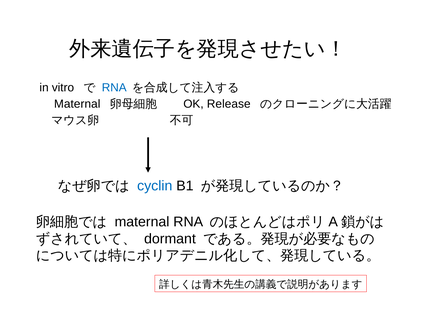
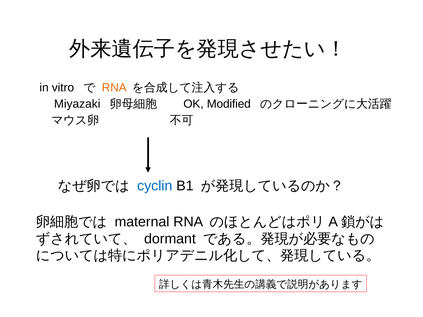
RNA colour: blue -> orange (114, 88)
Maternal: Maternal -> Miyazaki (77, 104)
Release: Release -> Modified (229, 104)
